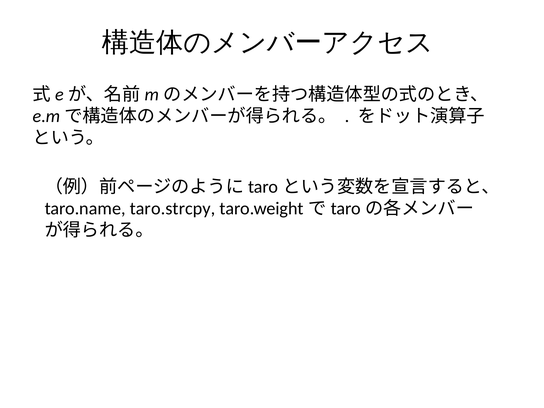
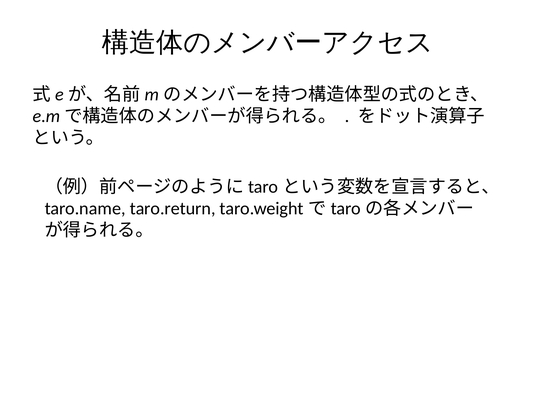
taro.strcpy: taro.strcpy -> taro.return (173, 209)
